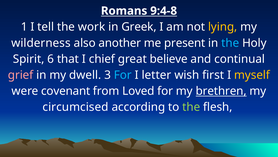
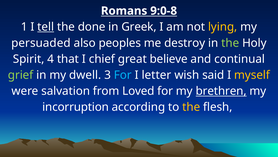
9:4-8: 9:4-8 -> 9:0-8 (164, 11)
tell underline: none -> present (46, 27)
work: work -> done (92, 27)
wilderness: wilderness -> persuaded (41, 43)
another: another -> peoples (120, 43)
present: present -> destroy (185, 43)
the colour: light blue -> light green (230, 43)
6: 6 -> 4 (51, 59)
grief colour: pink -> light green (21, 75)
first: first -> said (213, 75)
covenant: covenant -> salvation (66, 91)
circumcised: circumcised -> incorruption (76, 107)
the colour: light green -> yellow (191, 107)
